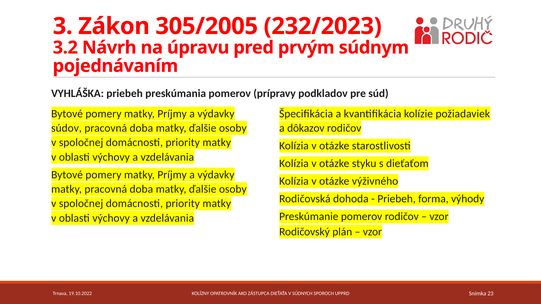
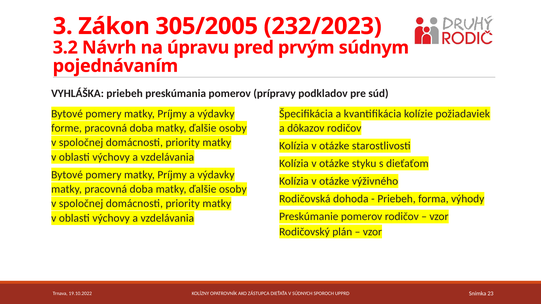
súdov: súdov -> forme (67, 128)
